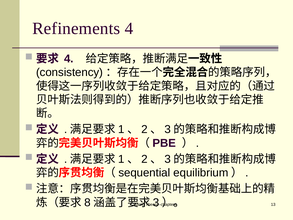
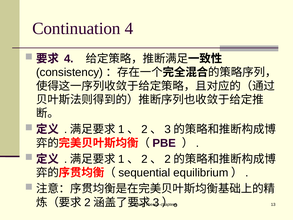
Refinements: Refinements -> Continuation (76, 28)
3: 3 -> 2 (168, 159)
8: 8 -> 2 (87, 202)
